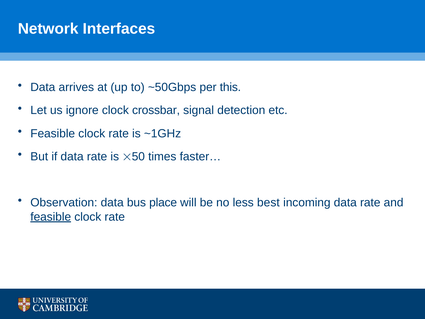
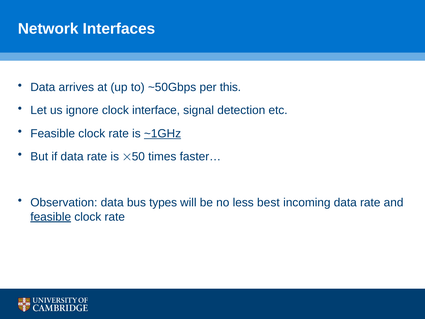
crossbar: crossbar -> interface (156, 110)
~1GHz underline: none -> present (163, 133)
place: place -> types (163, 202)
